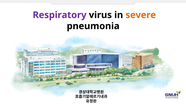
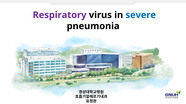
severe colour: orange -> blue (141, 15)
